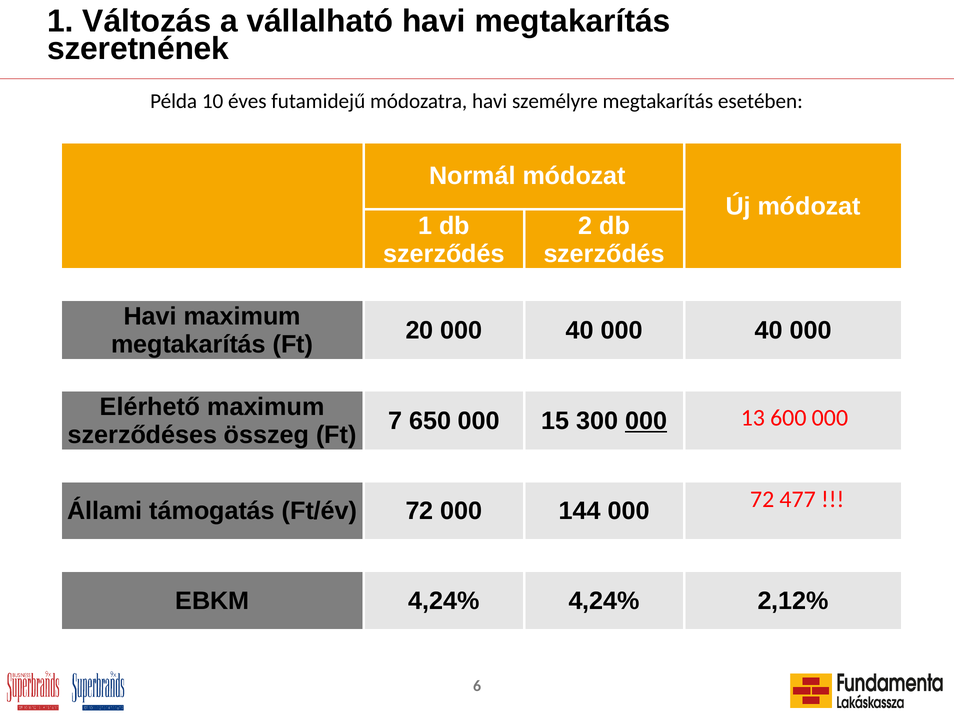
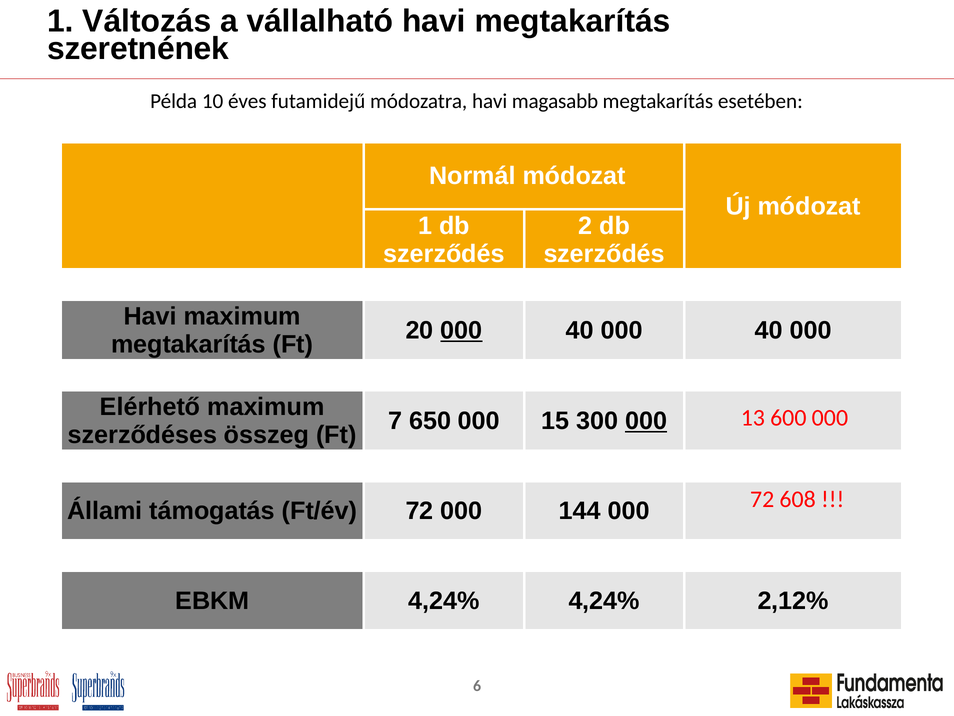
személyre: személyre -> magasabb (555, 101)
000 underline: none -> present (461, 330)
477: 477 -> 608 (798, 499)
